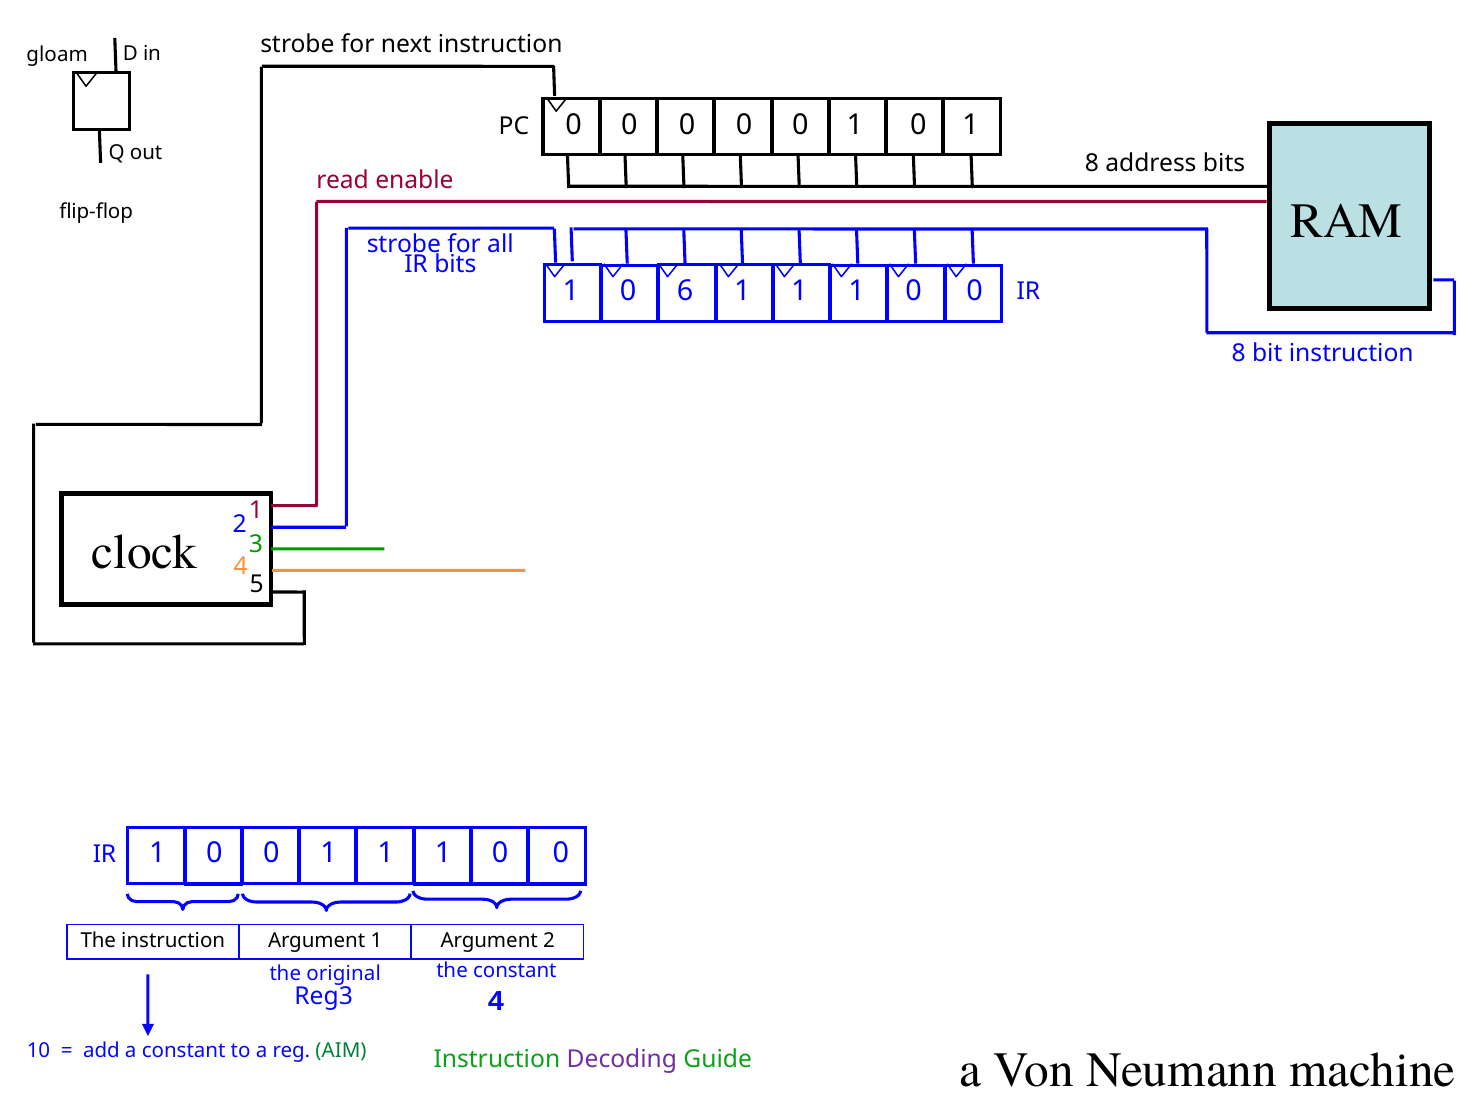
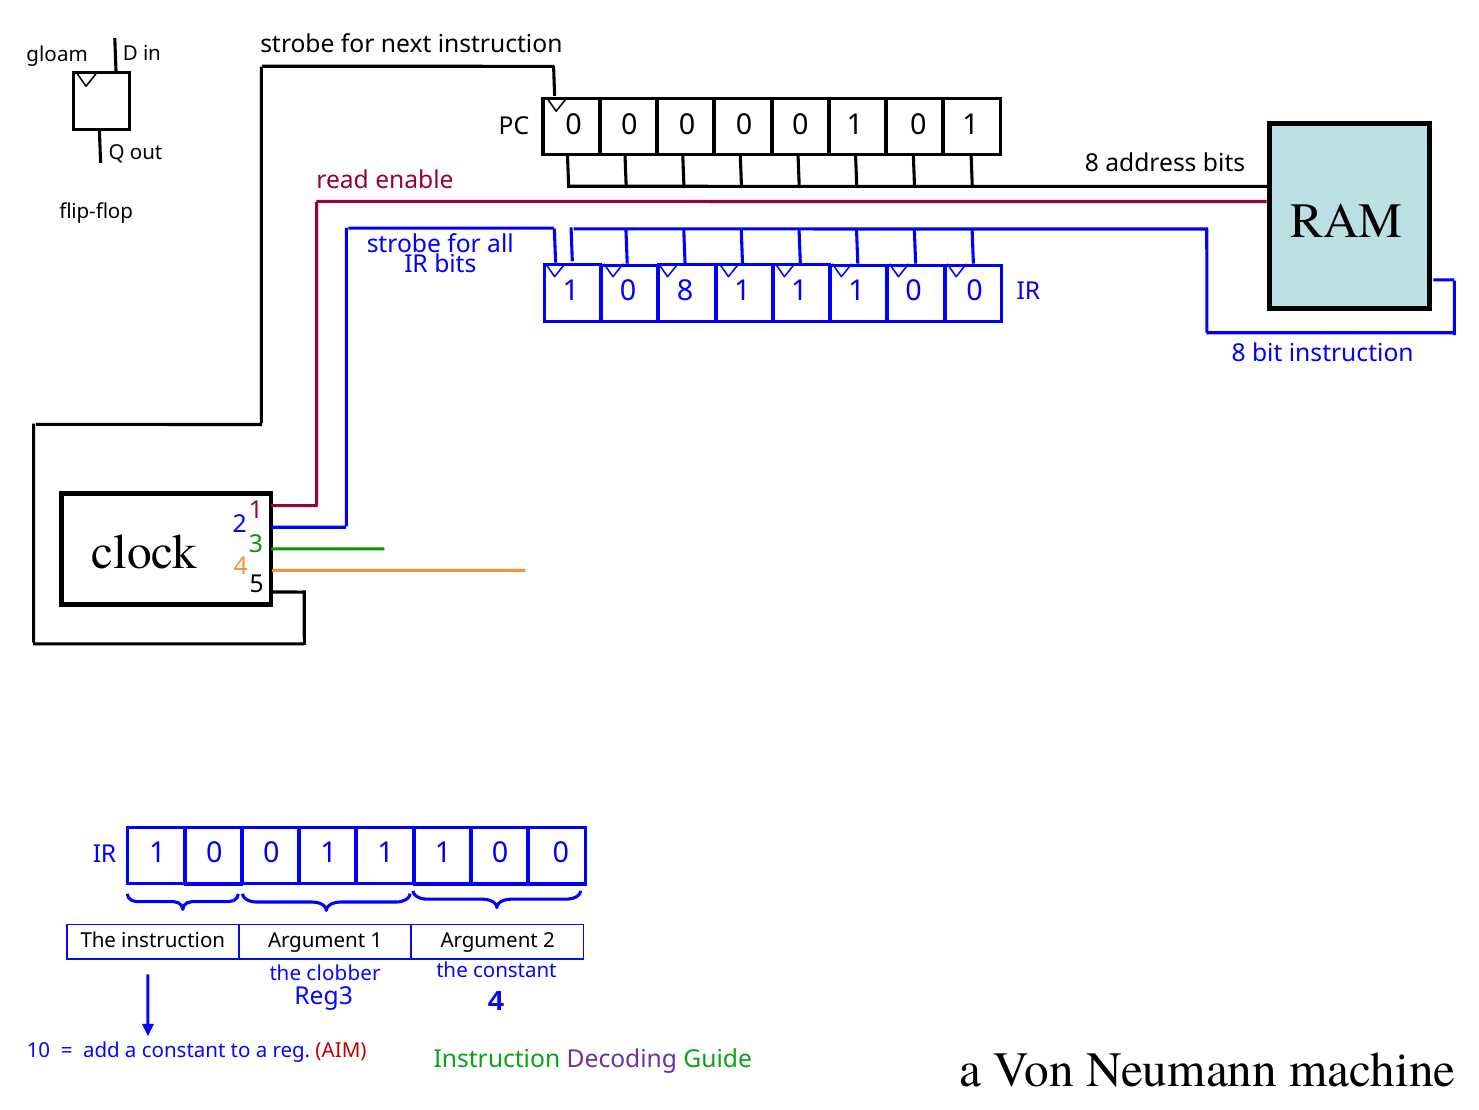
0 6: 6 -> 8 (685, 291)
original: original -> clobber (344, 973)
AIM colour: green -> red (341, 1050)
